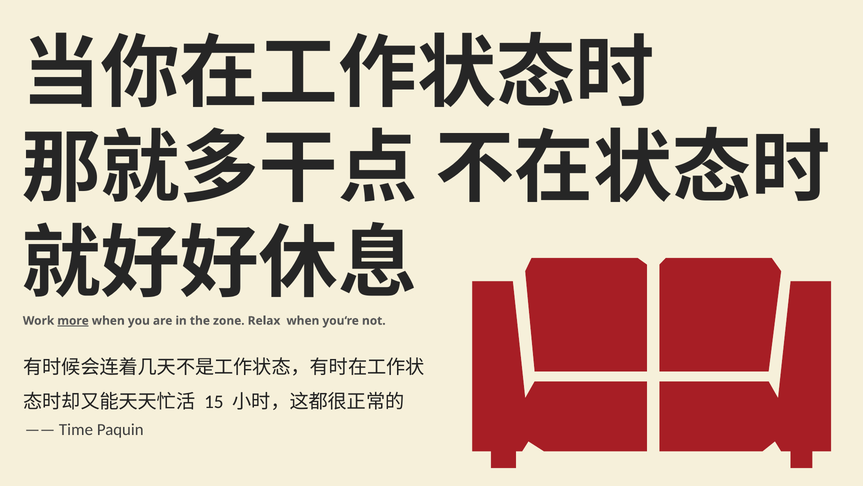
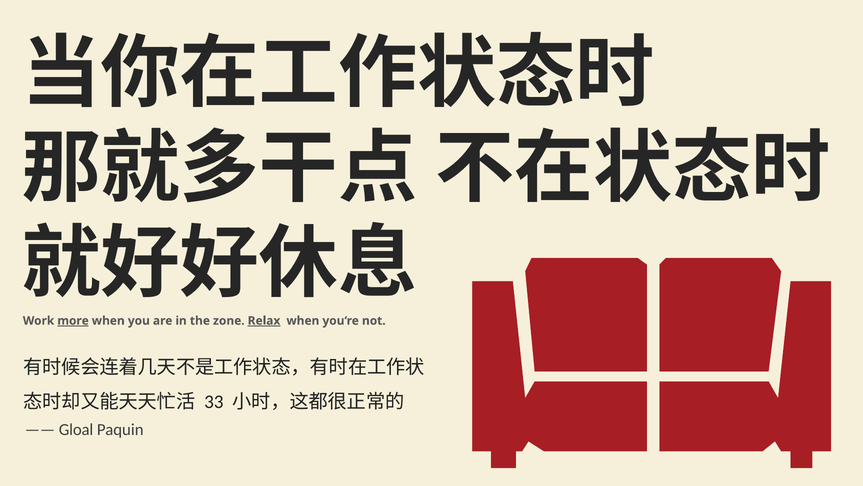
Relax underline: none -> present (264, 320)
15: 15 -> 33 (214, 401)
Time: Time -> Gloal (76, 429)
